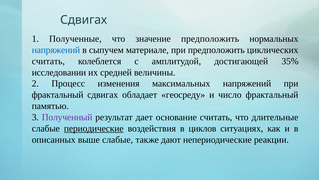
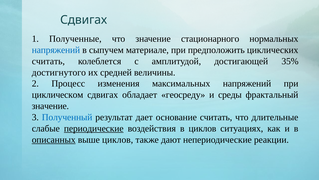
значение предположить: предположить -> стационарного (210, 39)
исследовании: исследовании -> достигнутого (59, 72)
фрактальный: фрактальный -> циклическом (58, 95)
число: число -> среды (230, 95)
памятью: памятью -> значение (50, 106)
Полученный colour: purple -> blue (67, 117)
описанных underline: none -> present (54, 139)
выше слабые: слабые -> циклов (118, 139)
